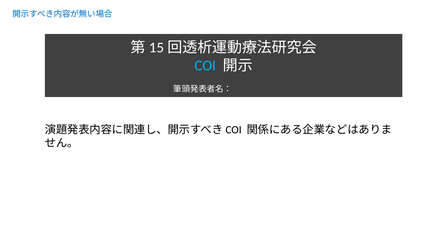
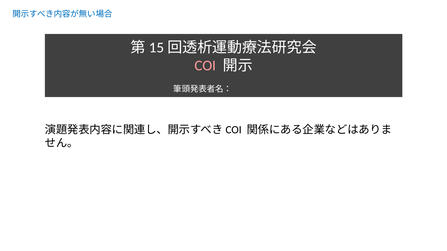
COI colour: light blue -> pink (205, 66)
